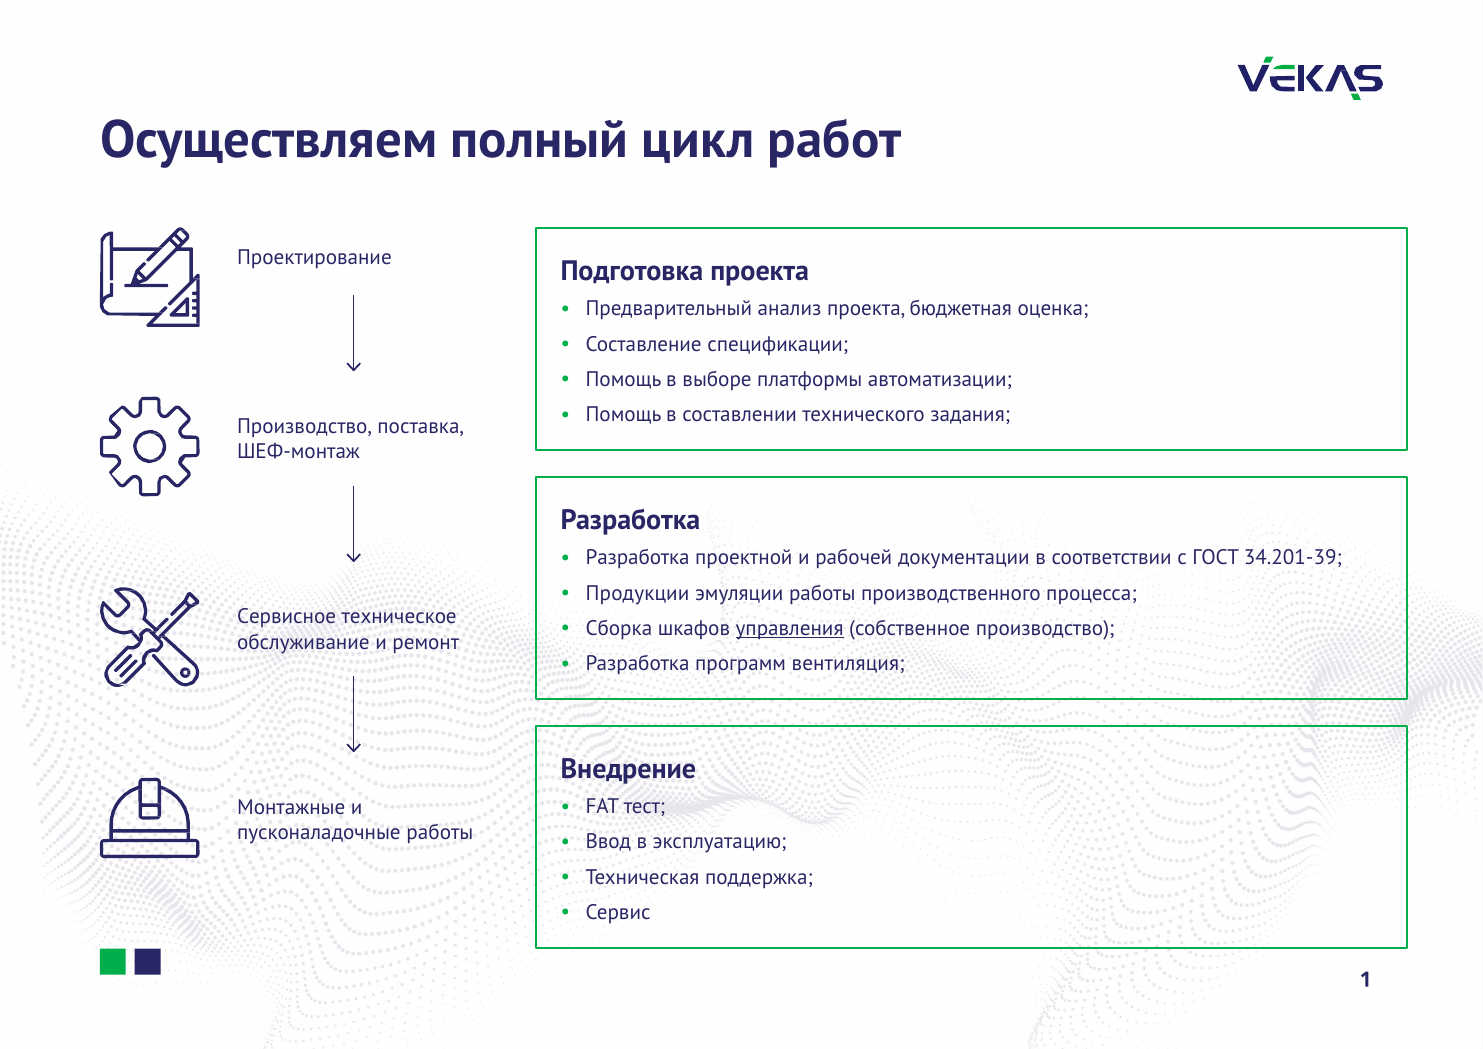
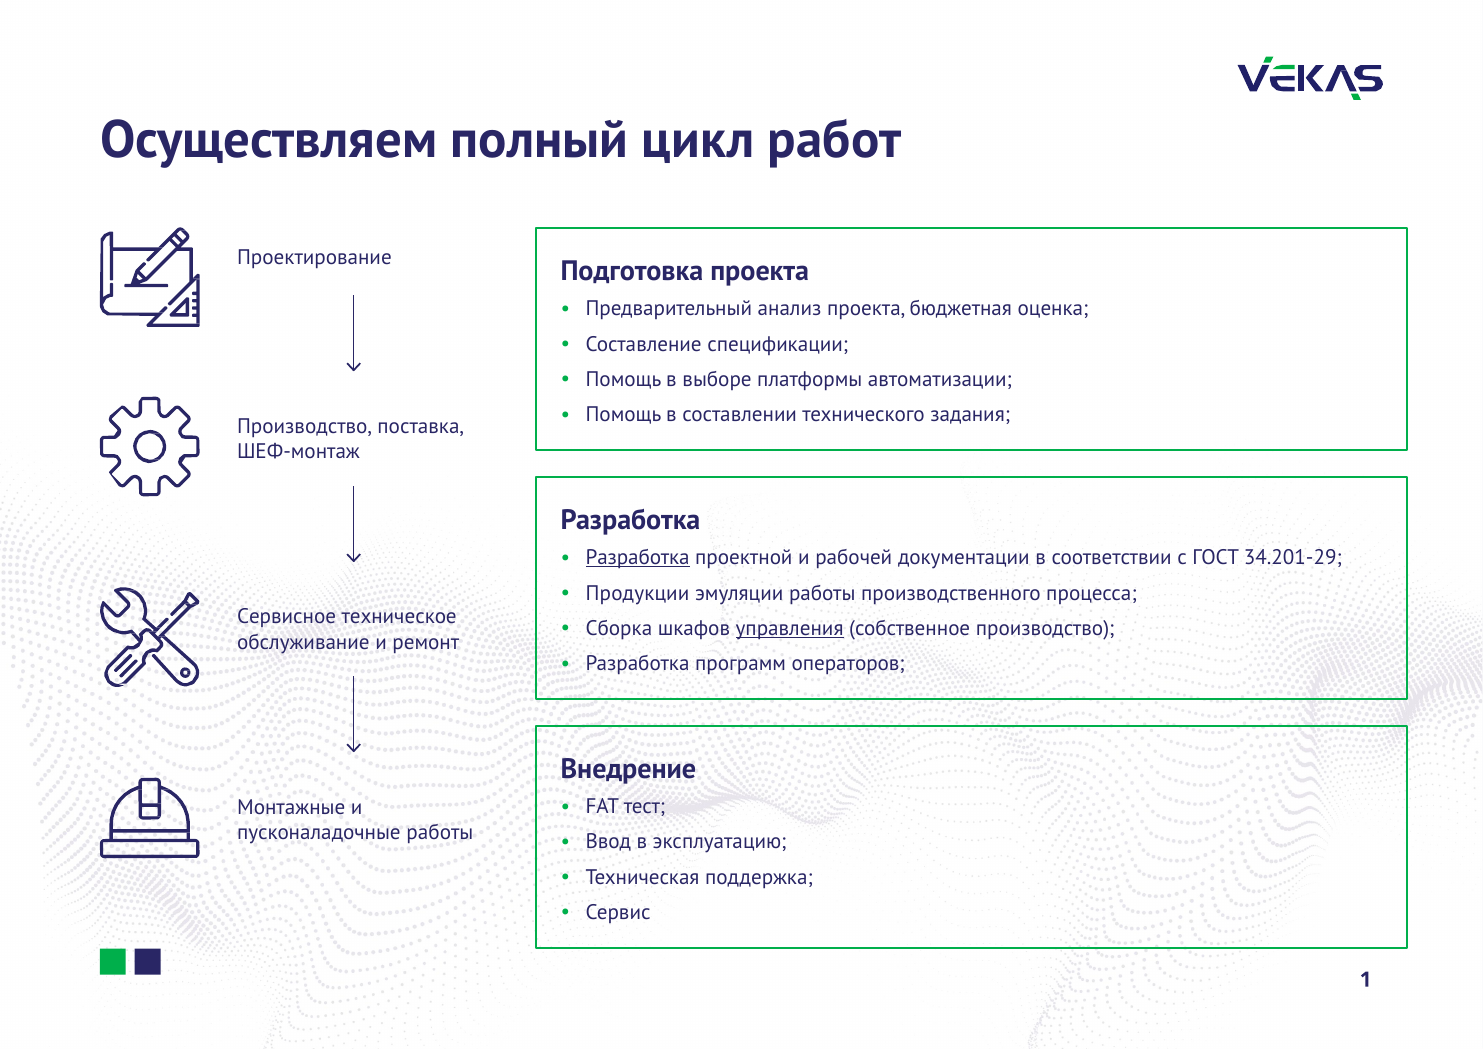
Разработка underline: none -> present (638, 558)
34.201-39: 34.201-39 -> 34.201-29 (1293, 558)
вентиляция: вентиляция -> операторов (848, 664)
